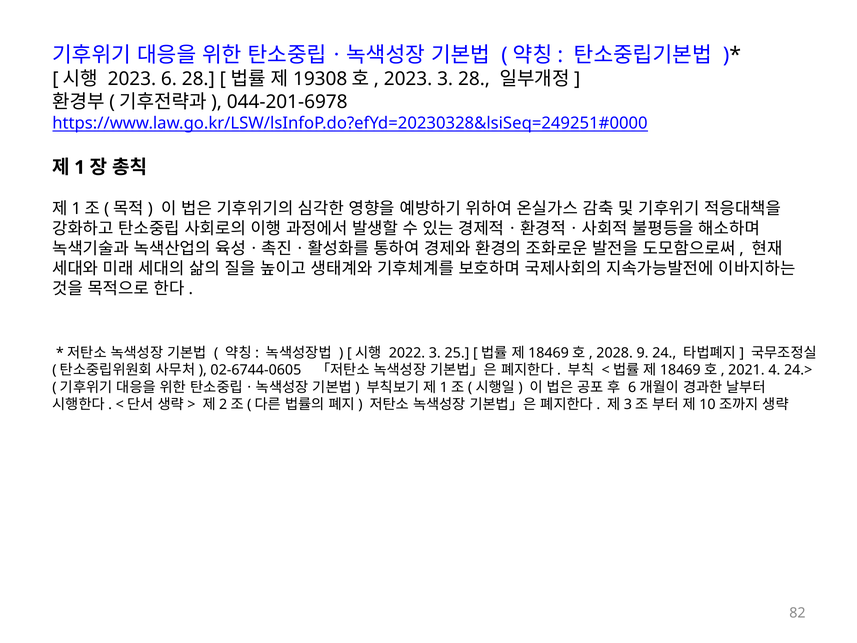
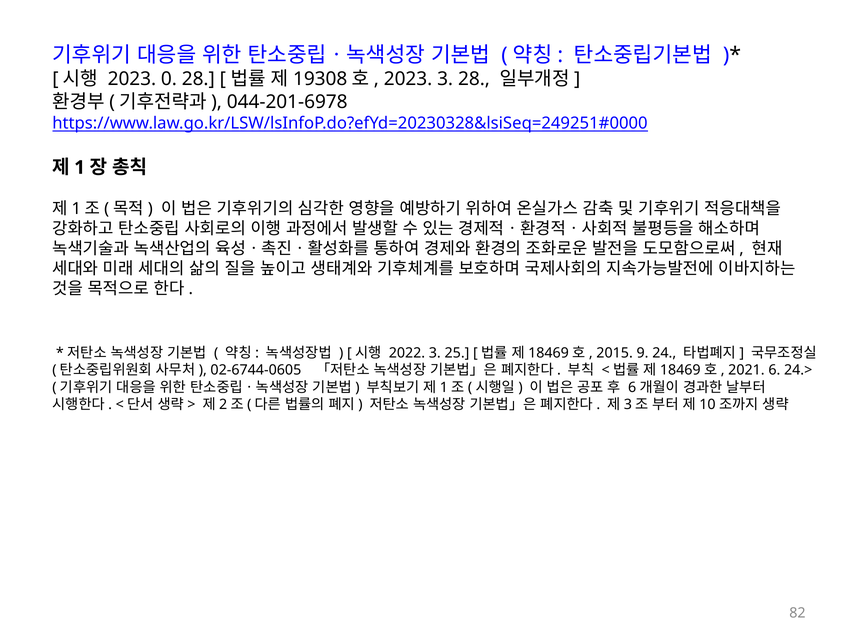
6: 6 -> 0 (169, 79)
2028: 2028 -> 2015 (615, 353)
4: 4 -> 6 (774, 370)
